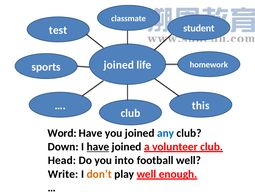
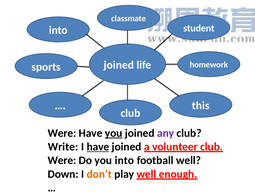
test: test -> into (58, 30)
Word: Word -> Were (62, 133)
you underline: none -> present (114, 133)
any colour: blue -> purple (166, 133)
Down: Down -> Write (63, 146)
Head: Head -> Were (62, 160)
Write: Write -> Down (63, 173)
